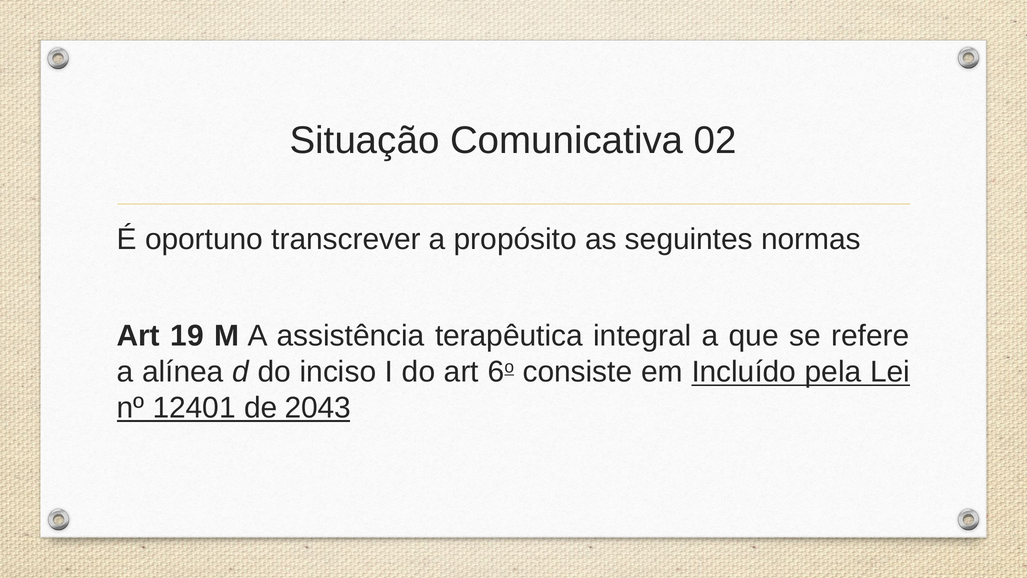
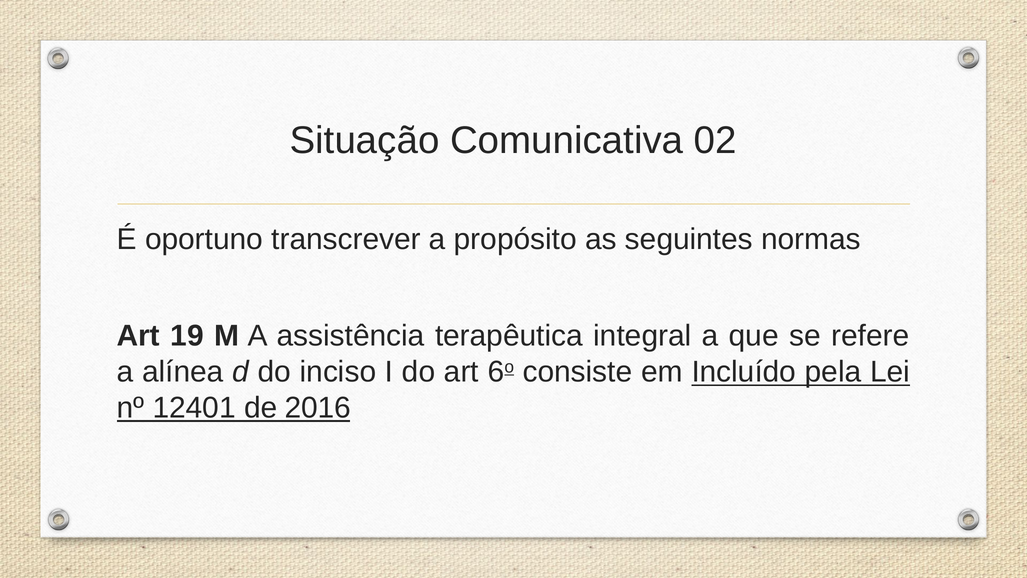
2043: 2043 -> 2016 (318, 408)
